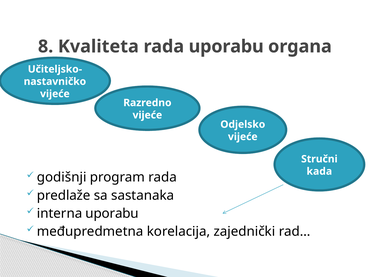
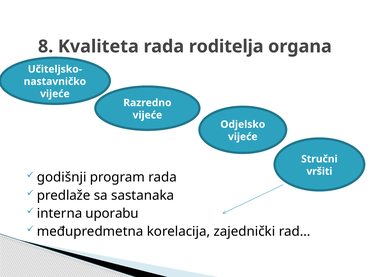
rada uporabu: uporabu -> roditelja (226, 47)
kada: kada -> vršiti (319, 172)
